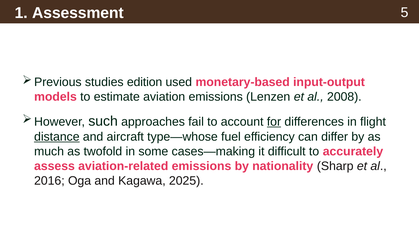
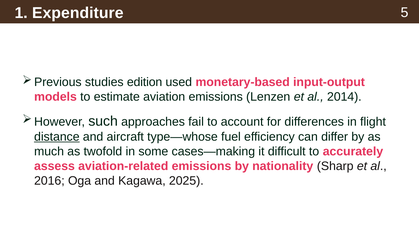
Assessment: Assessment -> Expenditure (78, 13)
2008: 2008 -> 2014 (344, 97)
for underline: present -> none (274, 122)
